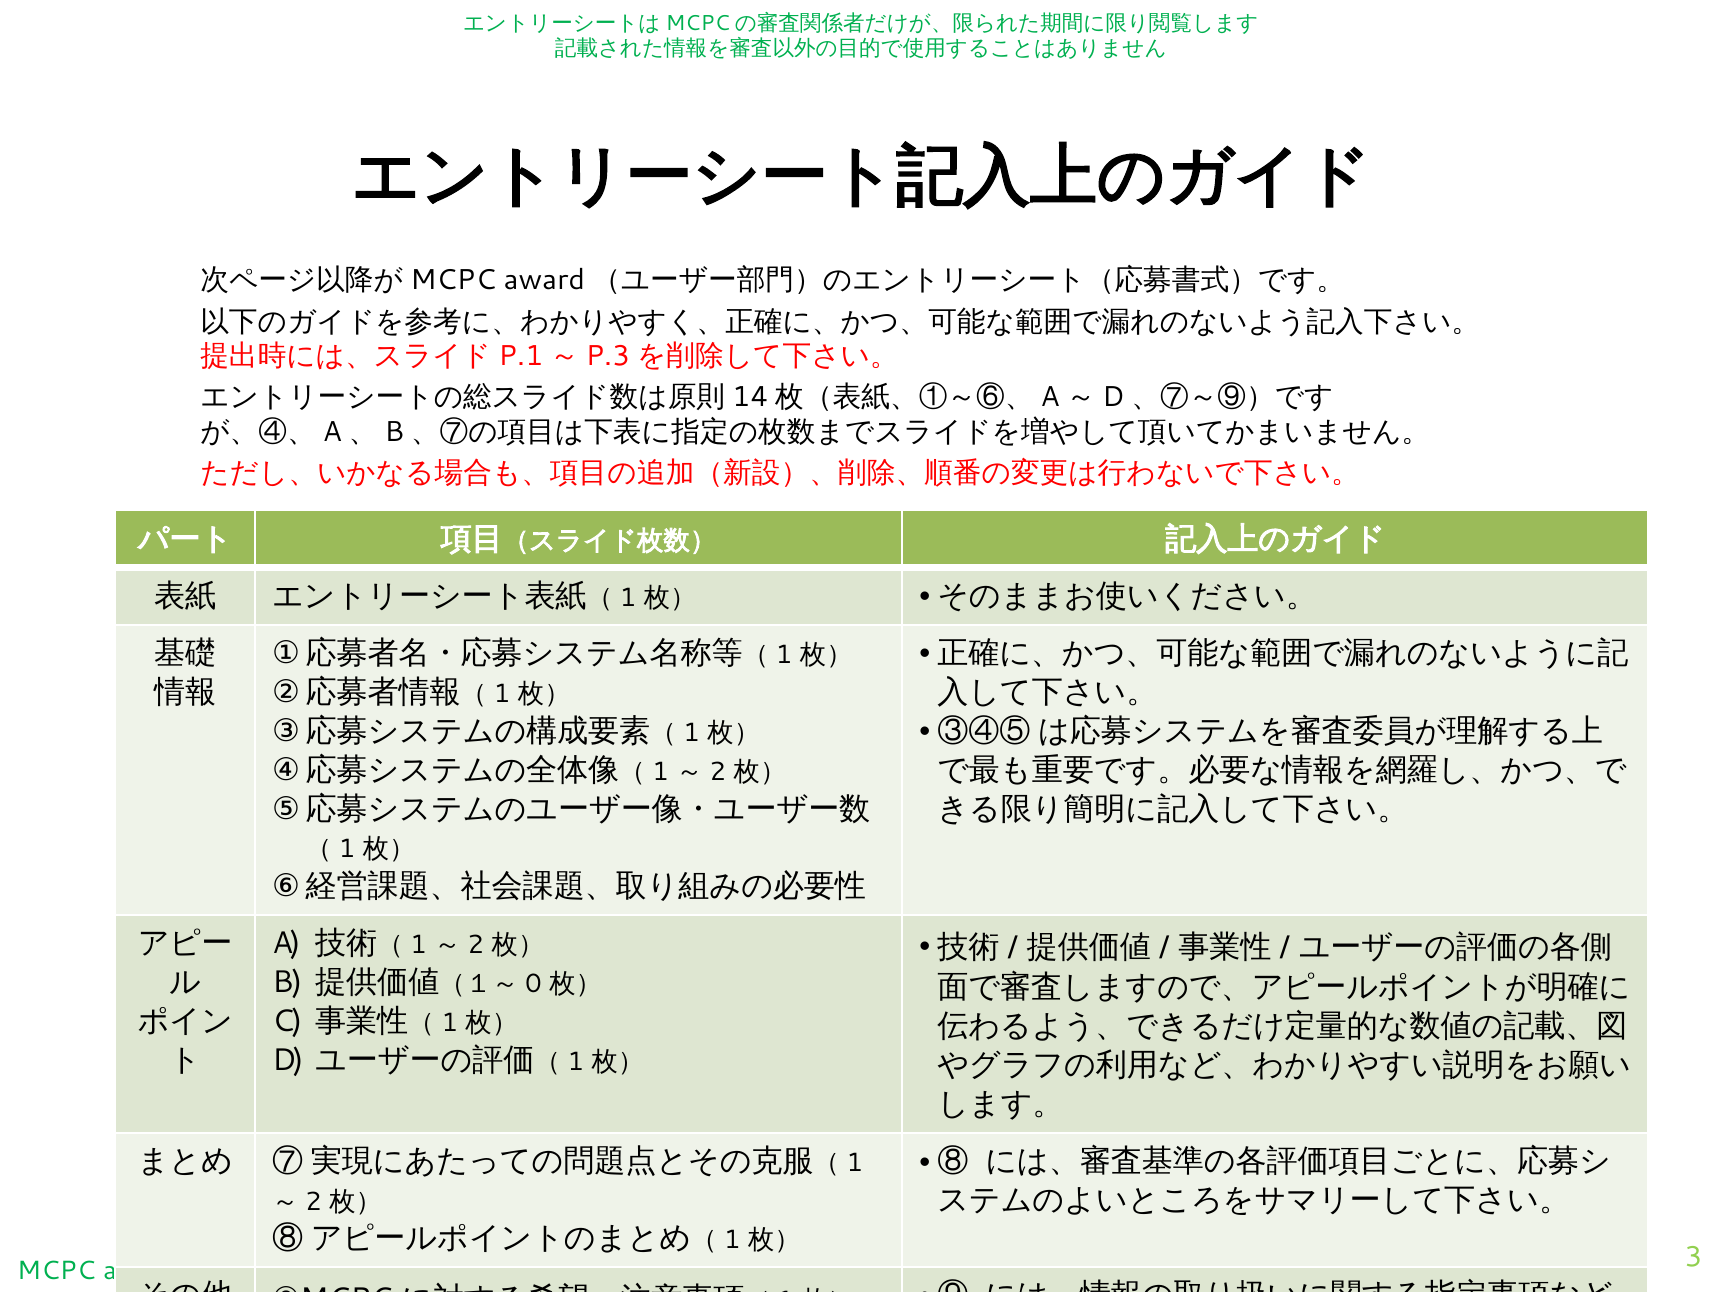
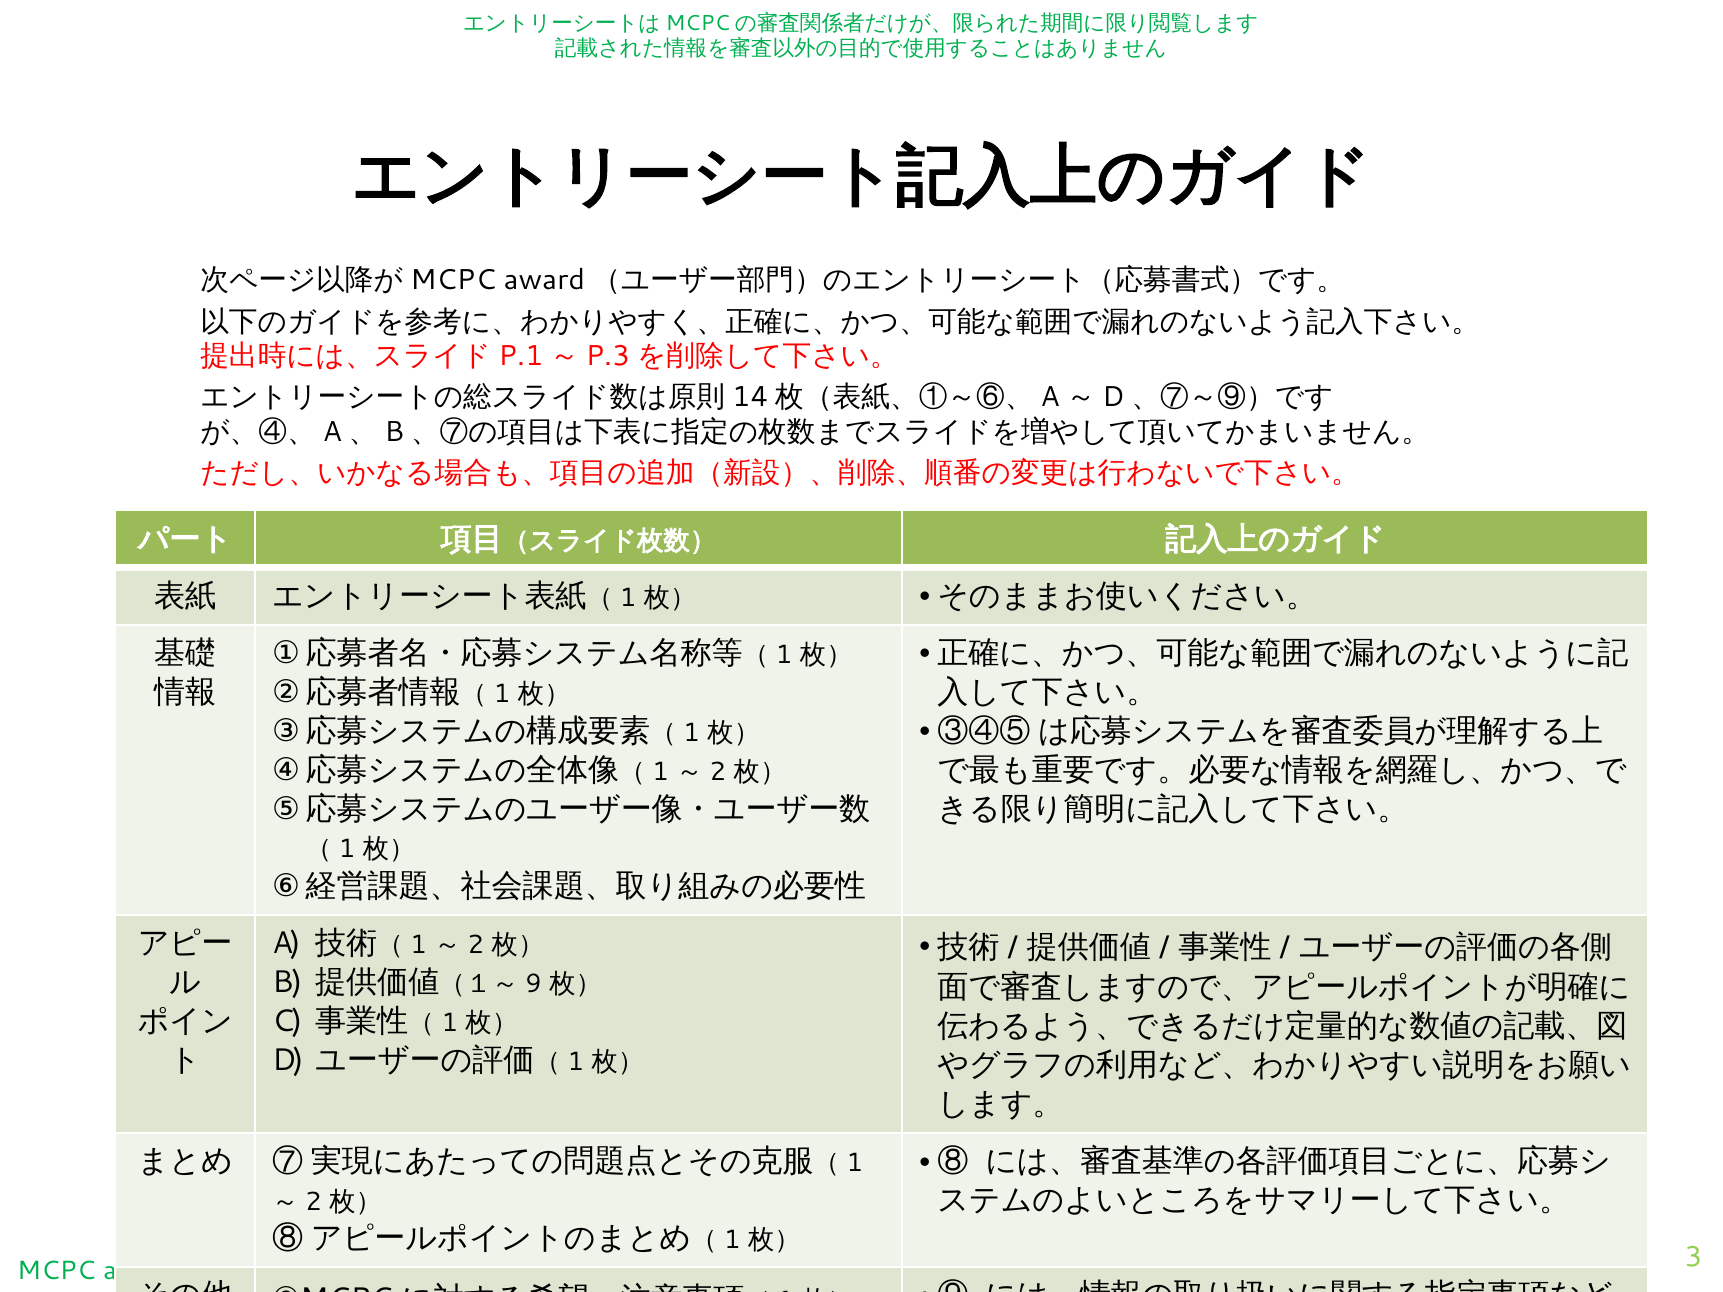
0: 0 -> 9 (533, 984)
